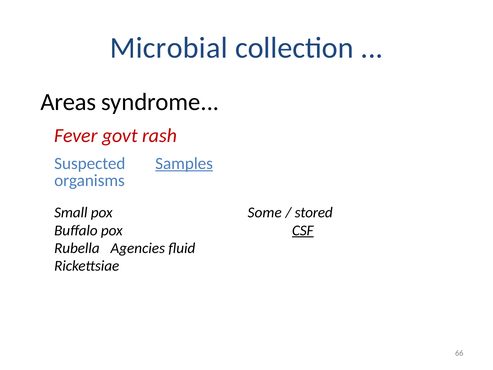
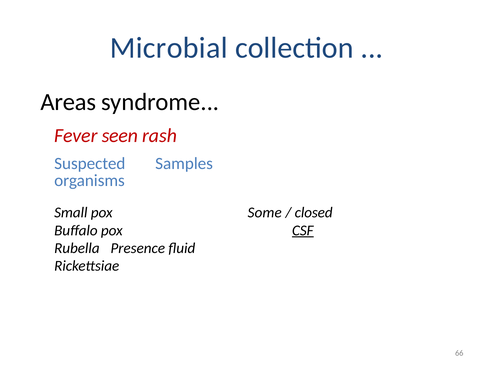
govt: govt -> seen (120, 135)
Samples underline: present -> none (184, 163)
stored: stored -> closed (314, 213)
Agencies: Agencies -> Presence (138, 248)
